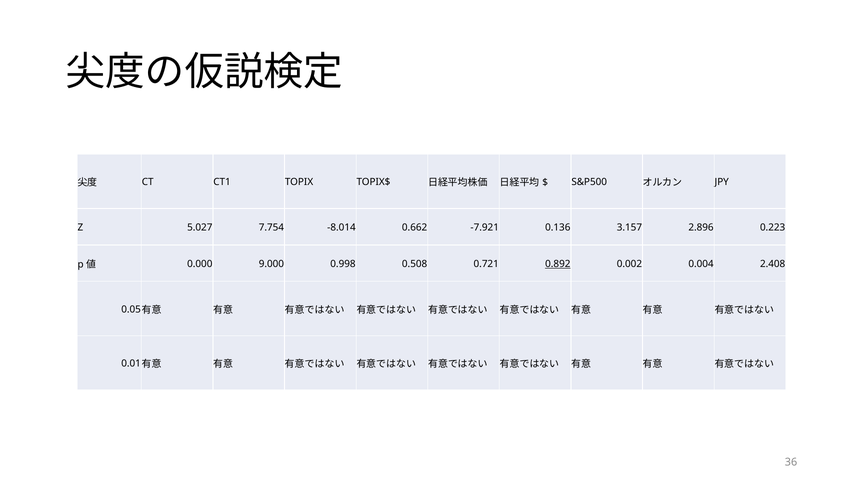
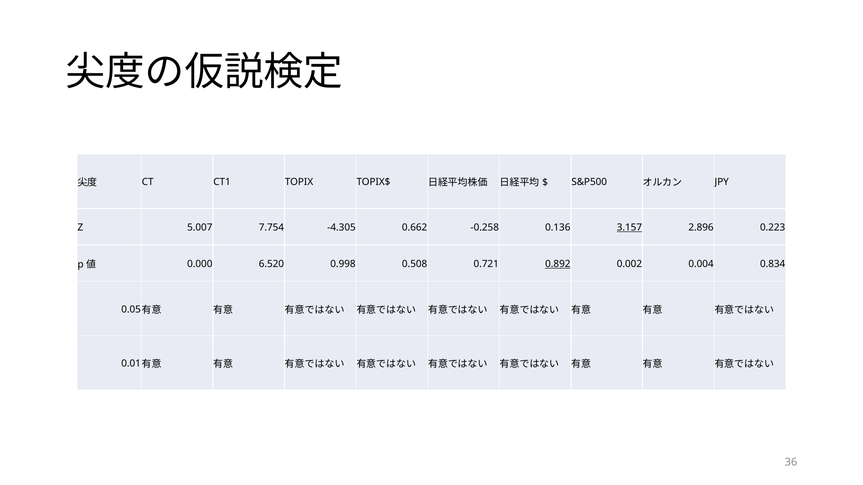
5.027: 5.027 -> 5.007 (200, 228)
-8.014: -8.014 -> -4.305 (341, 228)
-7.921: -7.921 -> -0.258 (485, 228)
3.157 underline: none -> present (629, 228)
9.000: 9.000 -> 6.520 (271, 264)
2.408: 2.408 -> 0.834 (773, 264)
